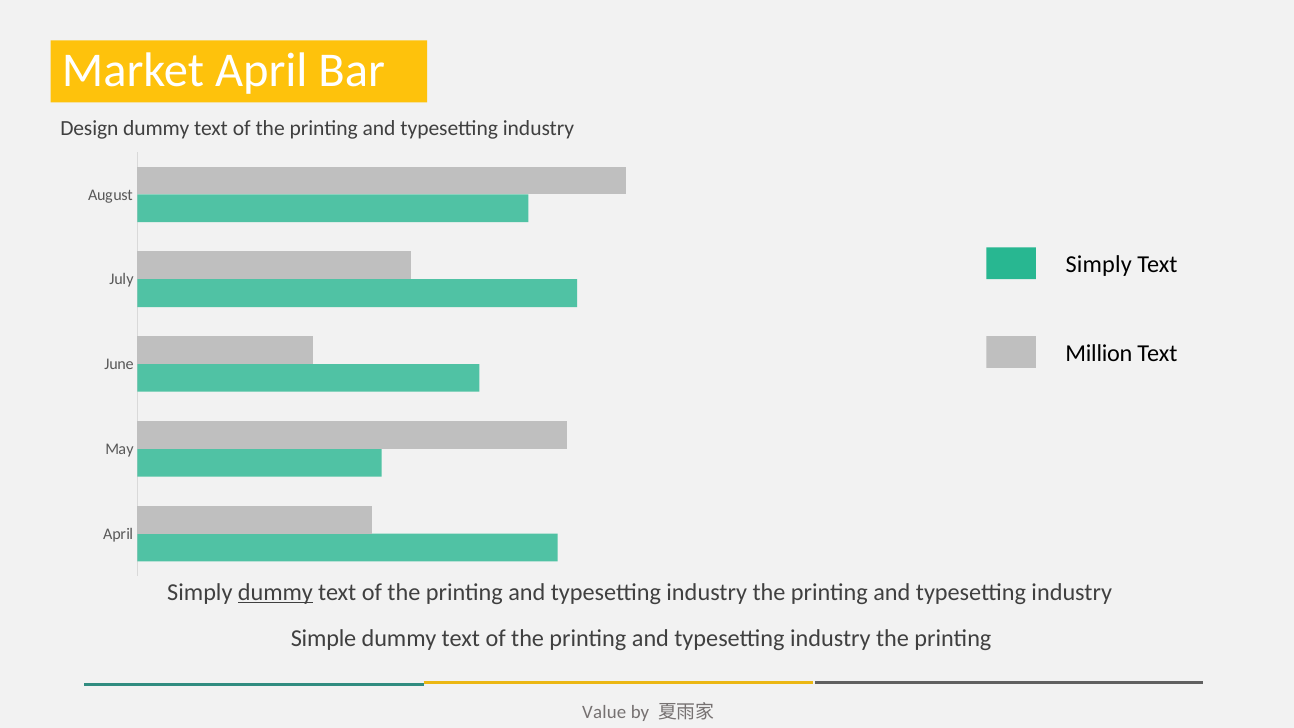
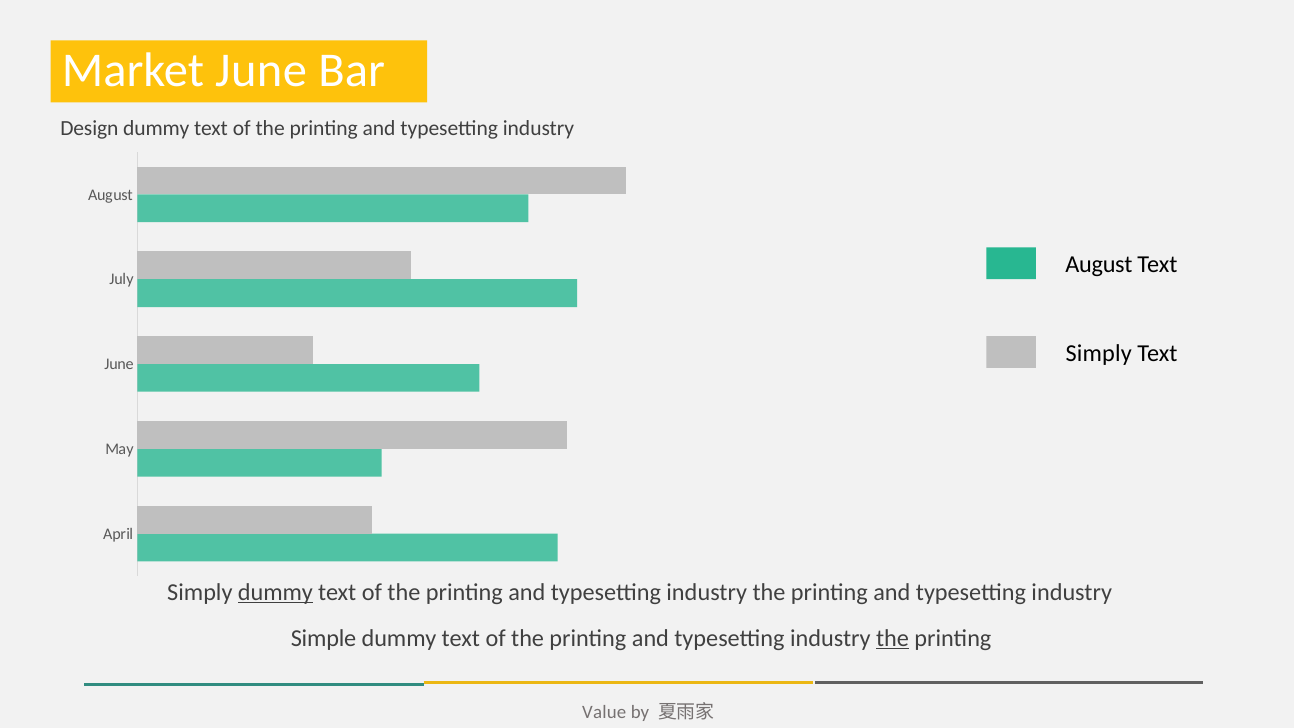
Market April: April -> June (261, 71)
Simply: Simply -> August (1099, 265)
Million: Million -> Simply (1099, 353)
the underline: none -> present (893, 638)
